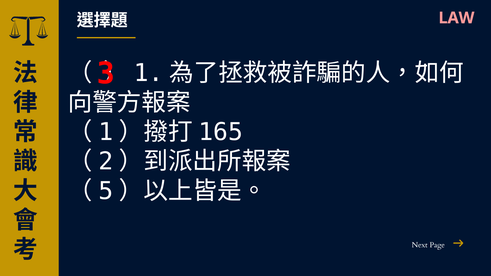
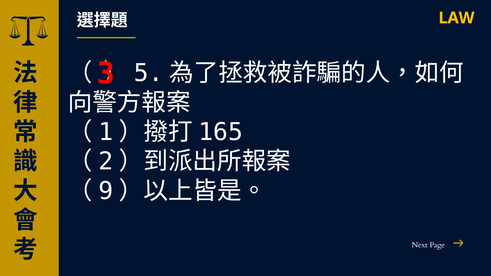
LAW colour: pink -> yellow (456, 18)
1: 1 -> 5 (149, 73)
5: 5 -> 9 (106, 191)
